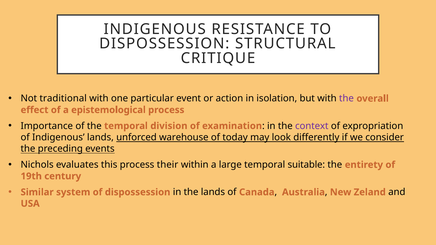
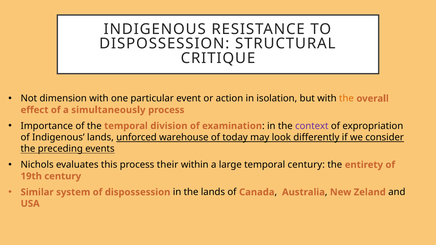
traditional: traditional -> dimension (63, 99)
the colour: purple -> orange (346, 99)
epistemological: epistemological -> simultaneously (108, 110)
temporal suitable: suitable -> century (306, 165)
